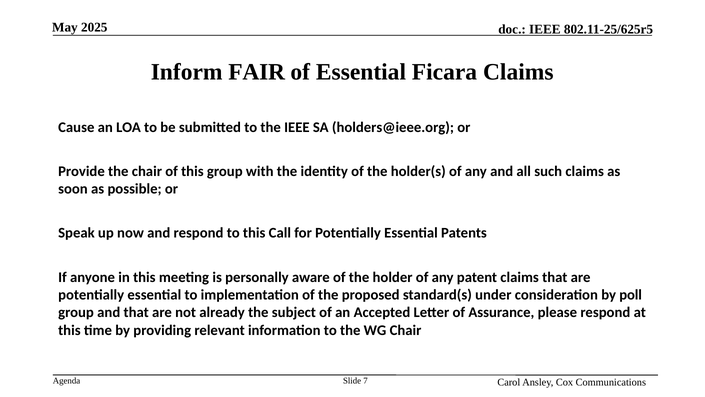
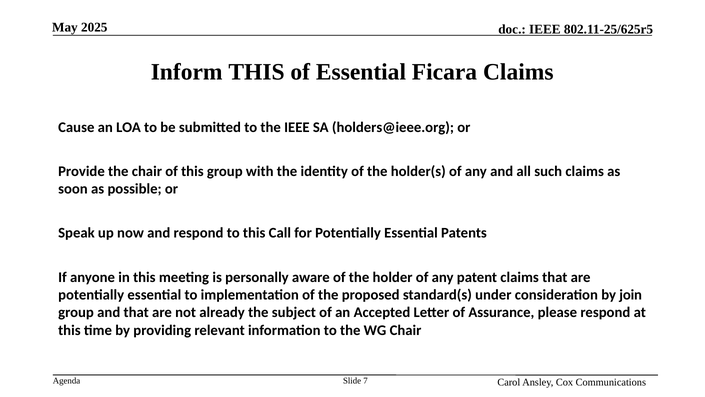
Inform FAIR: FAIR -> THIS (257, 72)
poll: poll -> join (631, 295)
